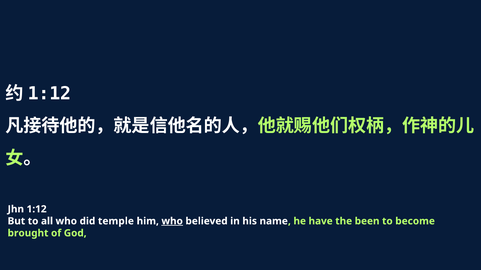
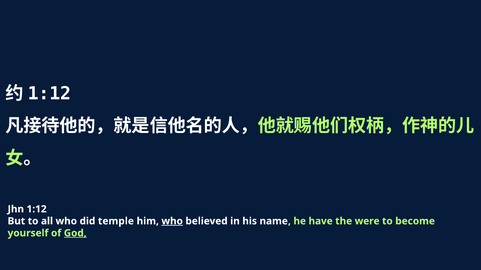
been: been -> were (367, 222)
brought: brought -> yourself (28, 234)
God underline: none -> present (75, 234)
